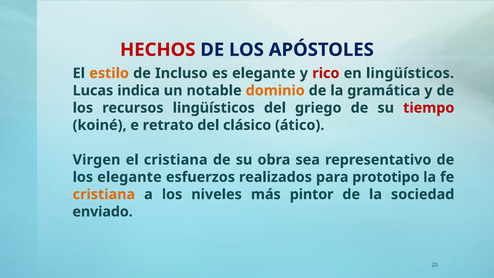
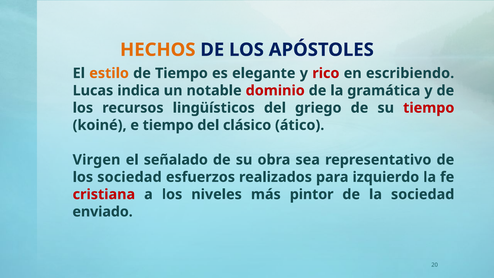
HECHOS colour: red -> orange (158, 50)
de Incluso: Incluso -> Tiempo (181, 73)
en lingüísticos: lingüísticos -> escribiendo (410, 73)
dominio colour: orange -> red (275, 91)
e retrato: retrato -> tiempo (168, 125)
el cristiana: cristiana -> señalado (176, 160)
los elegante: elegante -> sociedad (129, 177)
prototipo: prototipo -> izquierdo (386, 177)
cristiana colour: orange -> red (104, 194)
